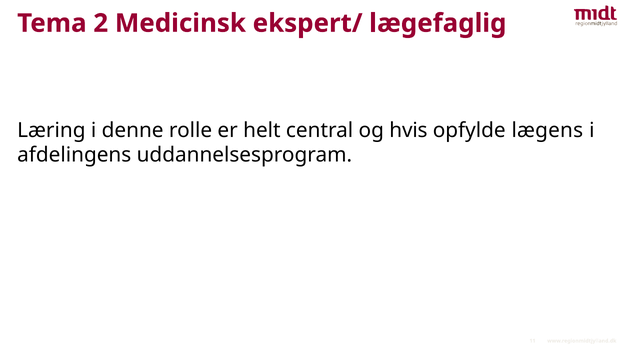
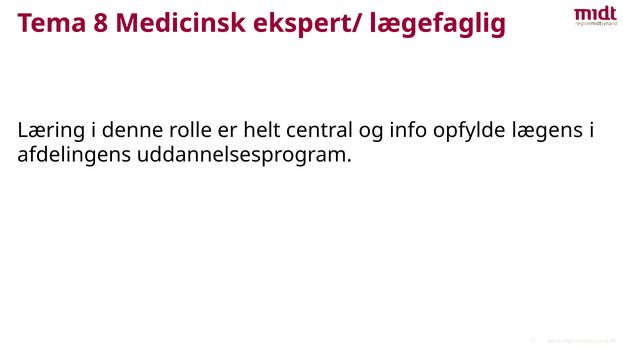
2: 2 -> 8 (101, 23)
hvis: hvis -> info (408, 130)
